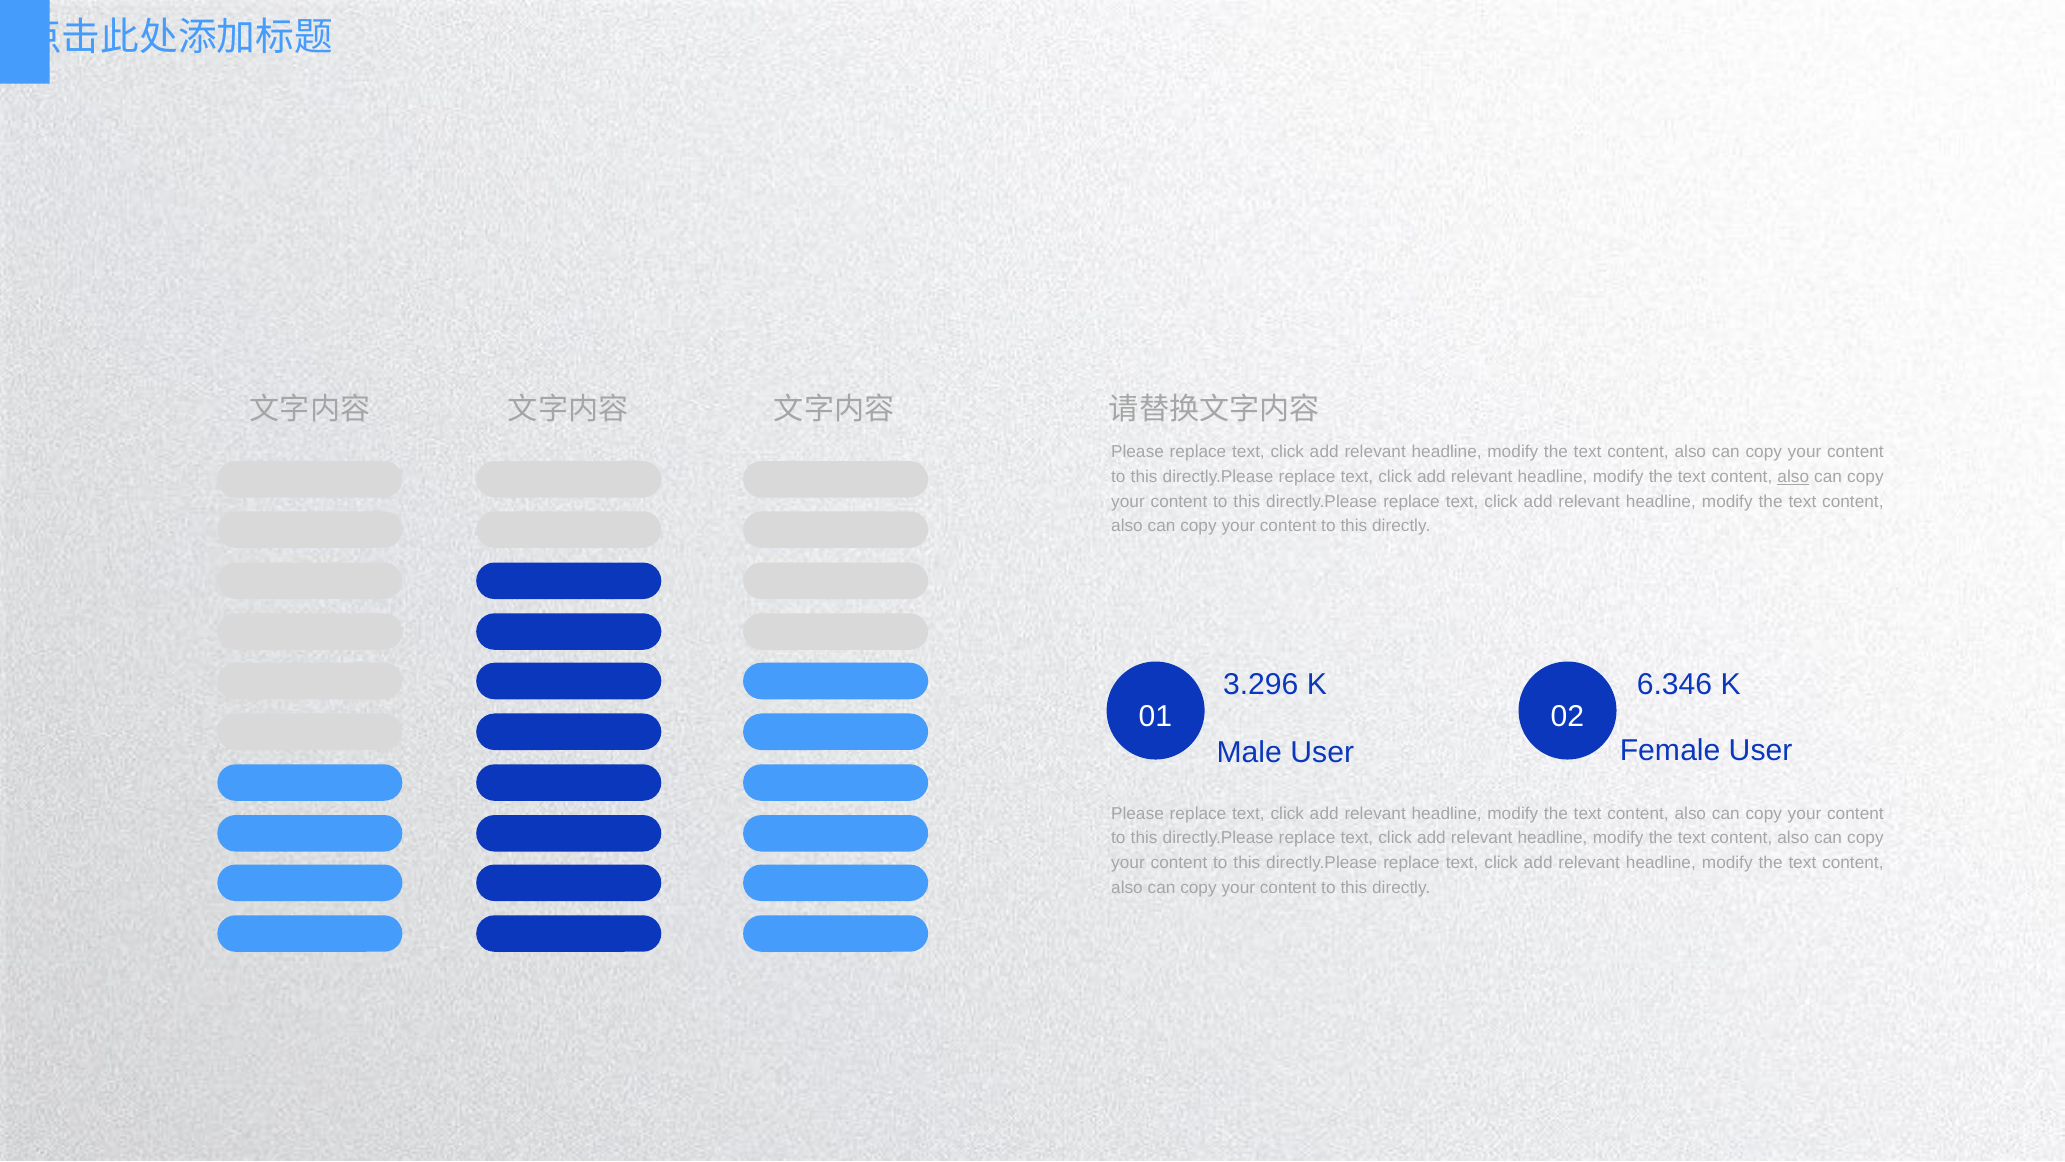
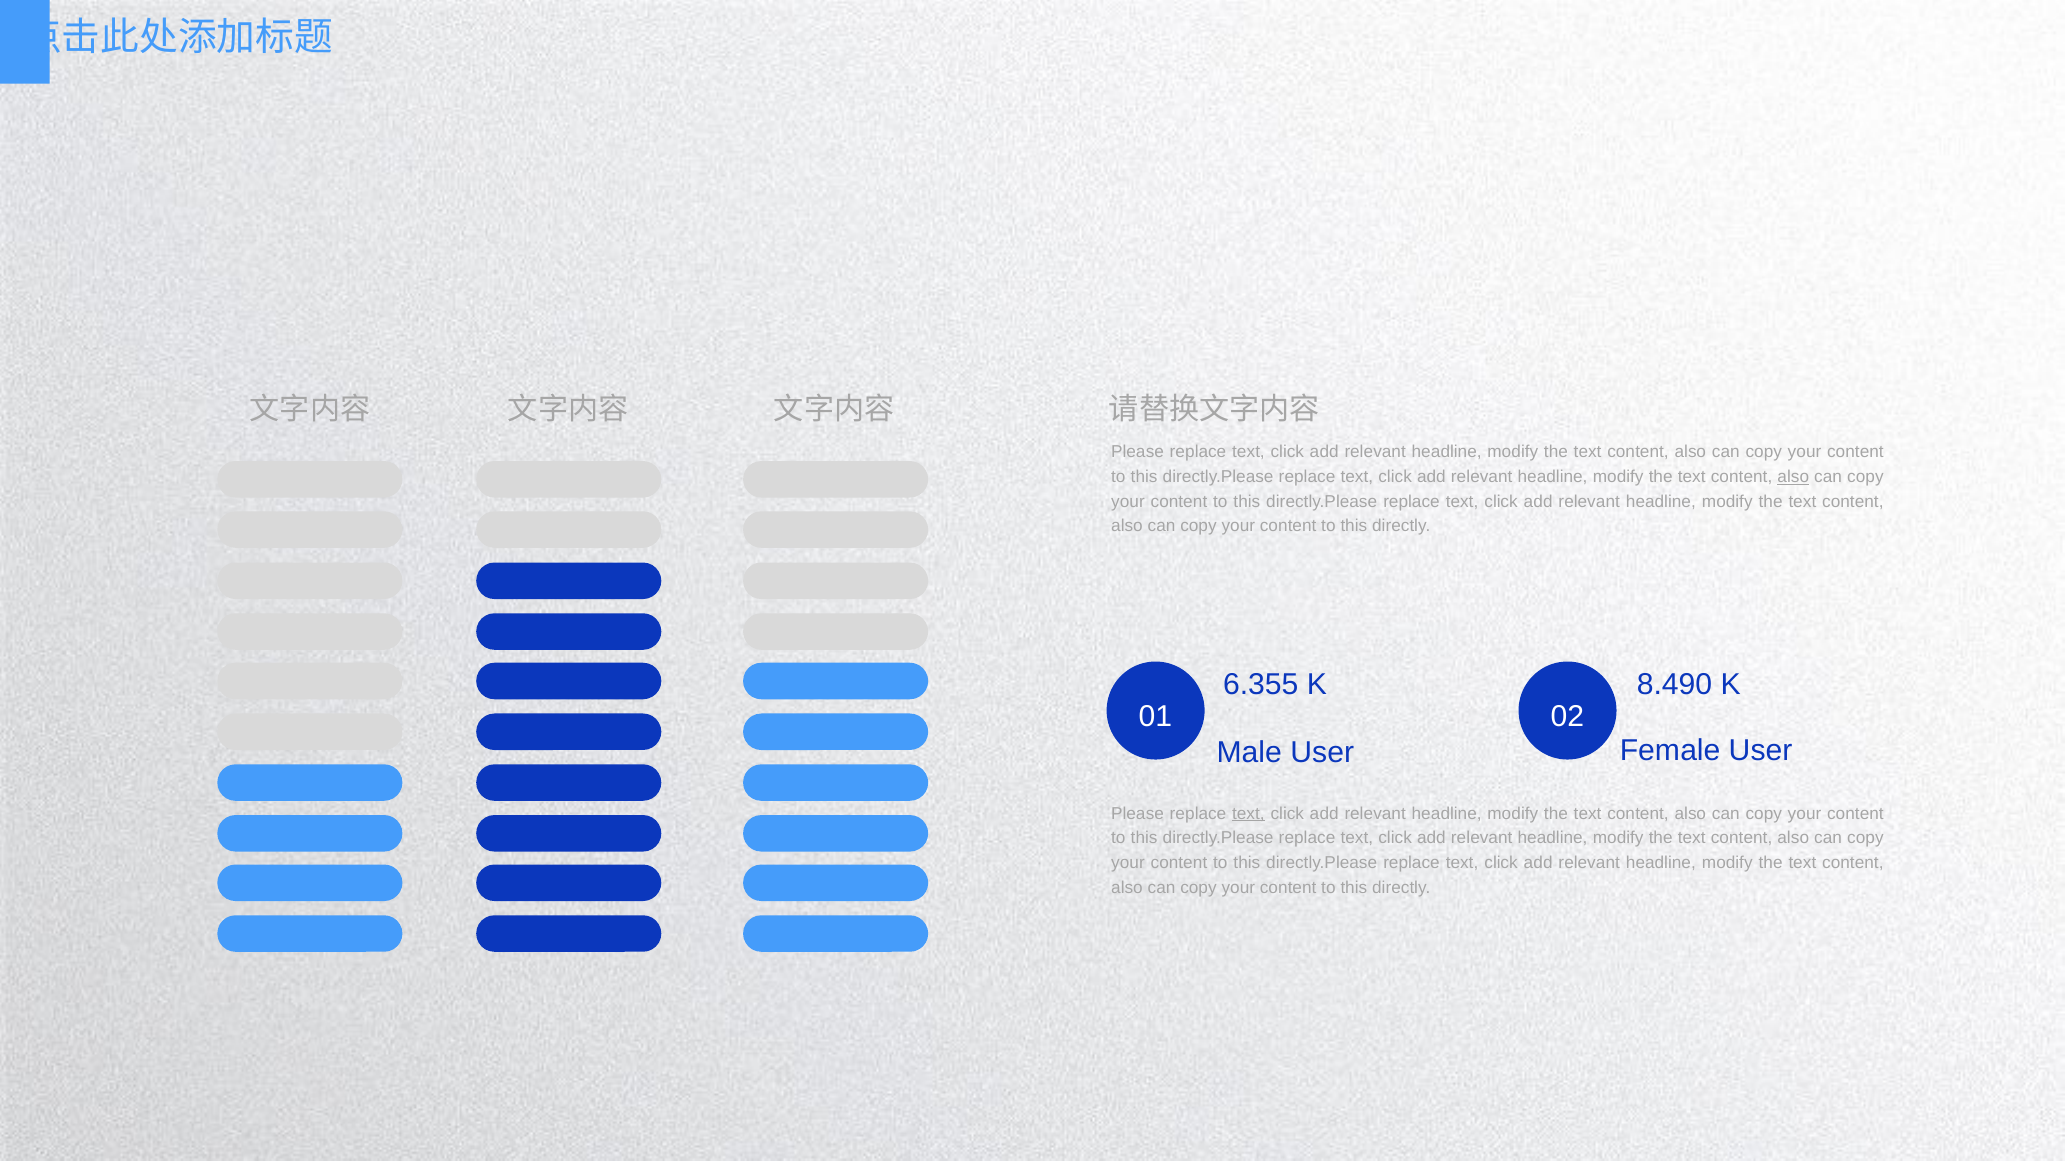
3.296: 3.296 -> 6.355 (1261, 684)
6.346: 6.346 -> 8.490 (1674, 684)
text underline: none -> present (1248, 813)
